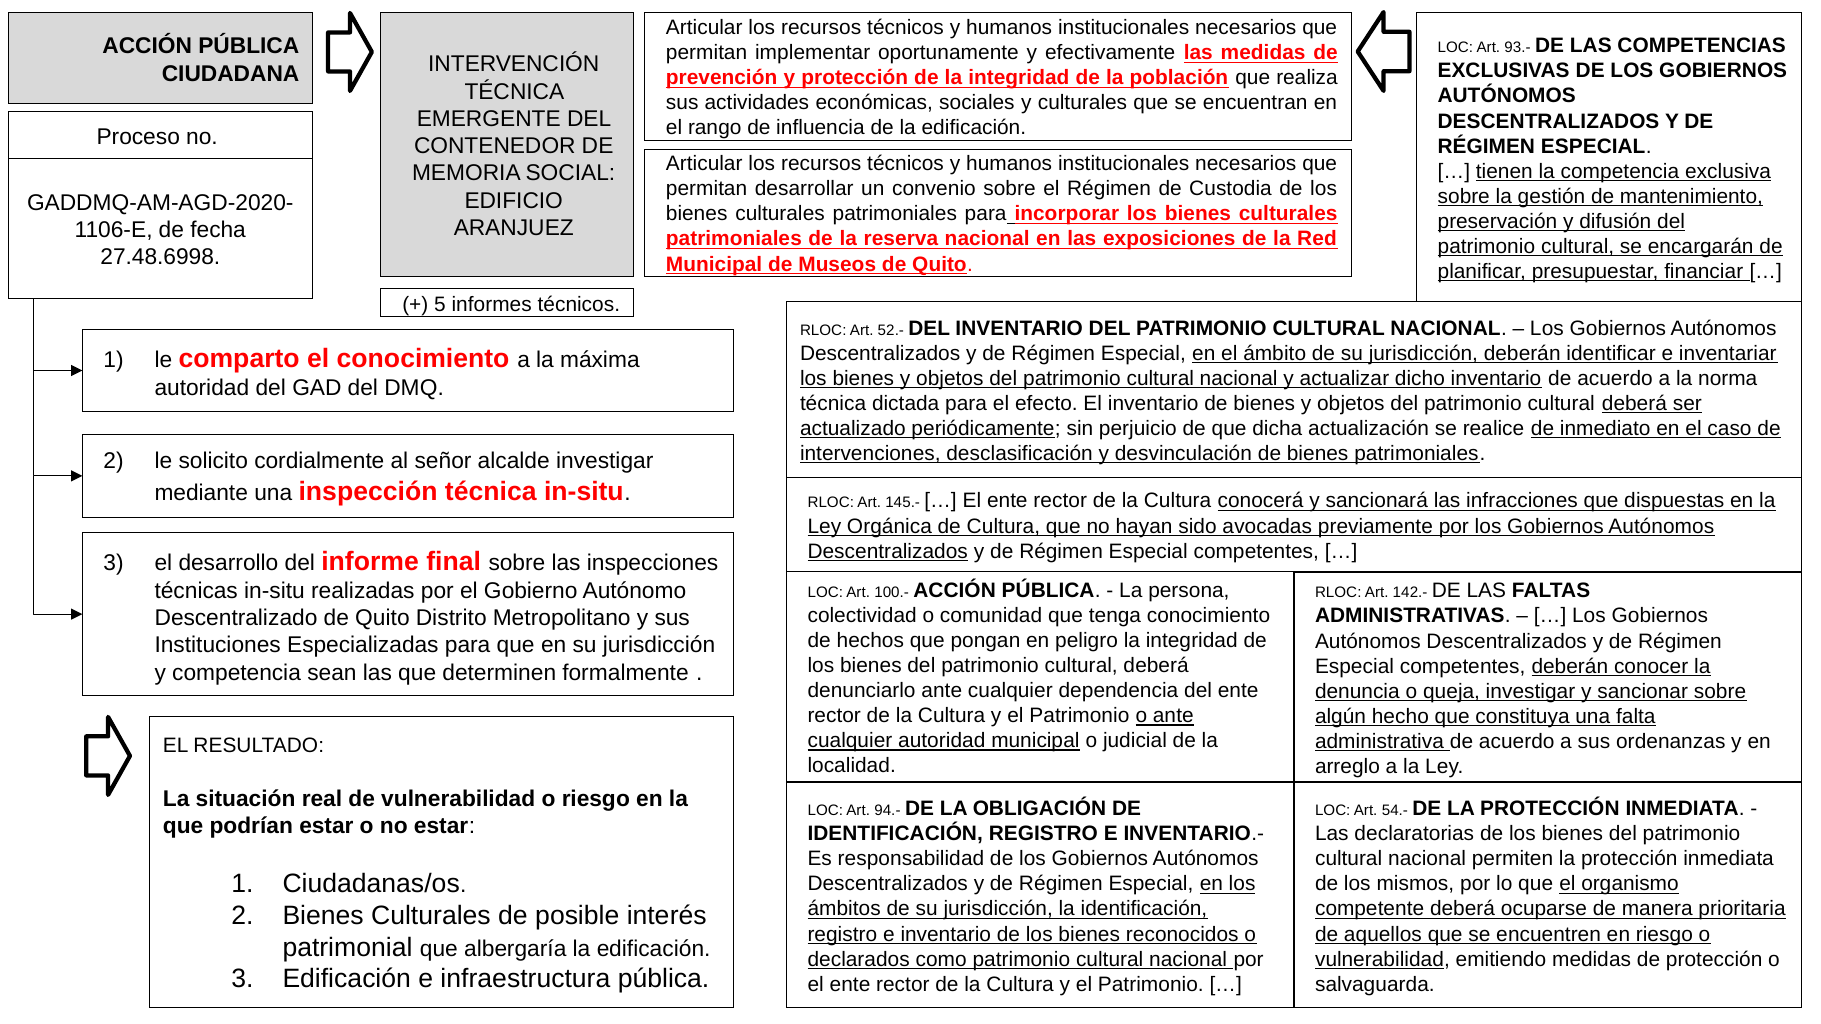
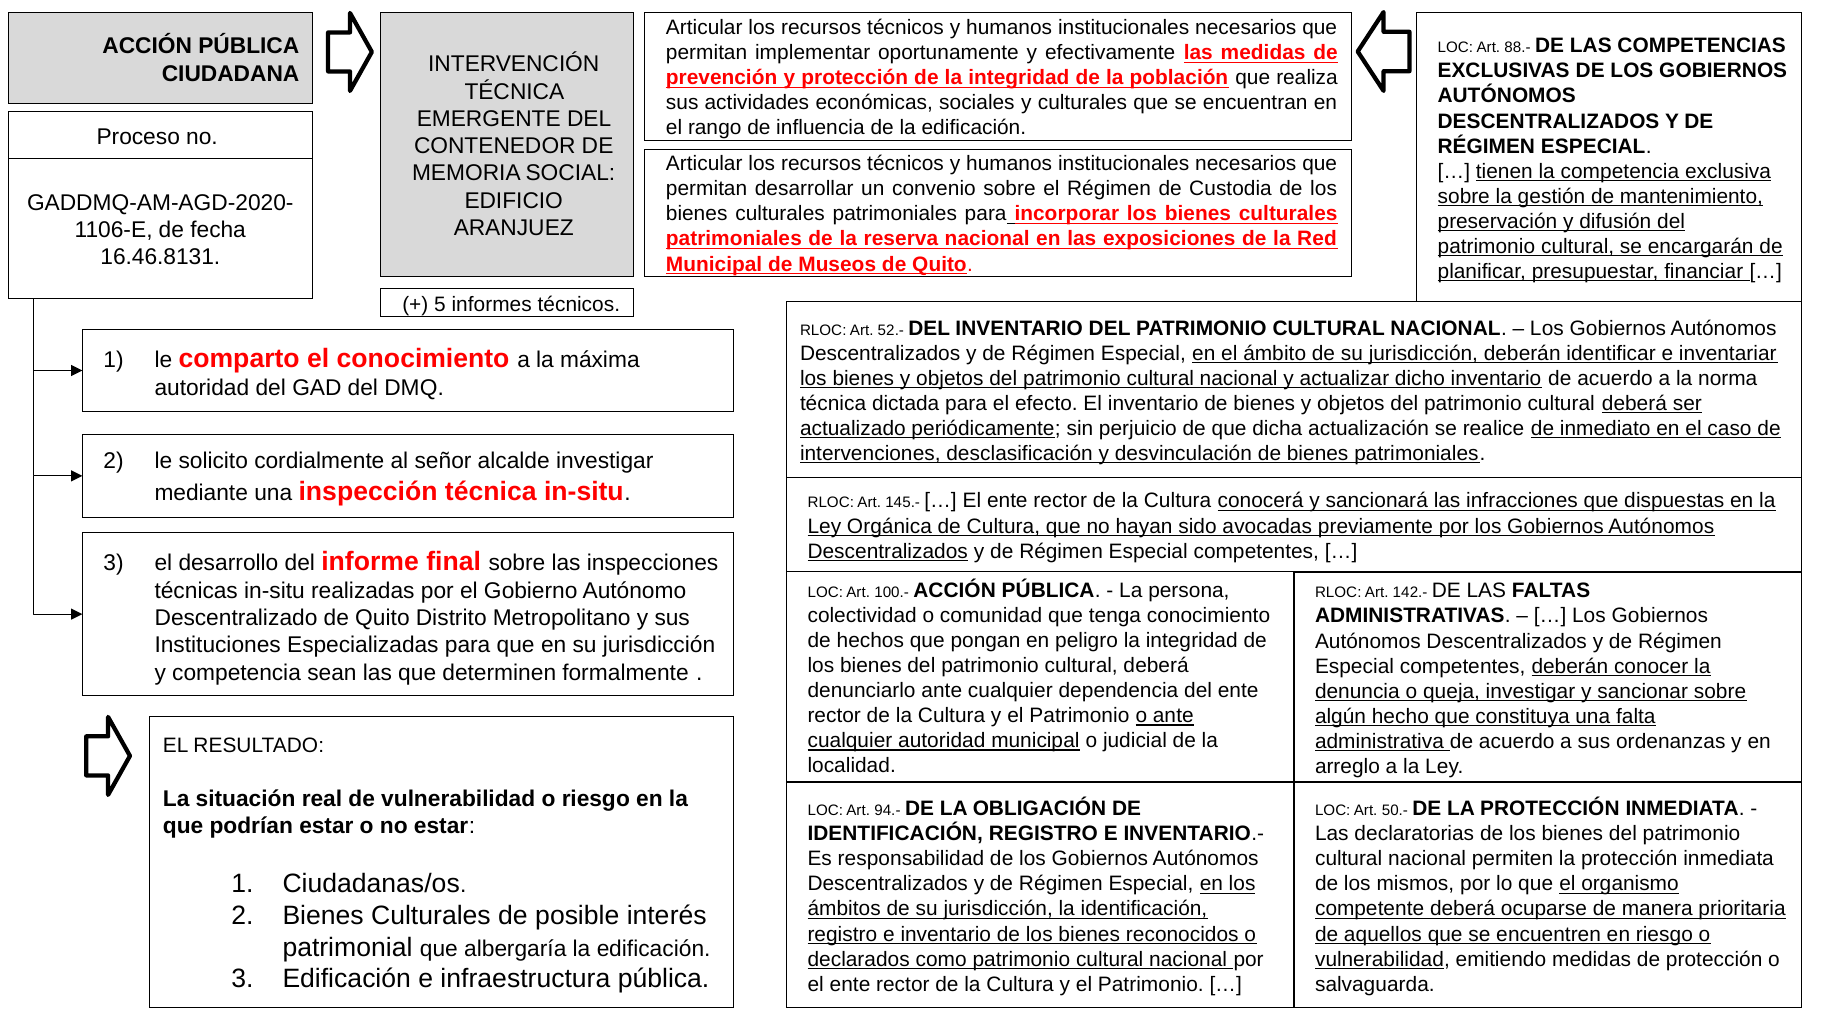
93.-: 93.- -> 88.- (1518, 48)
27.48.6998: 27.48.6998 -> 16.46.8131 (160, 258)
54.-: 54.- -> 50.- (1395, 811)
